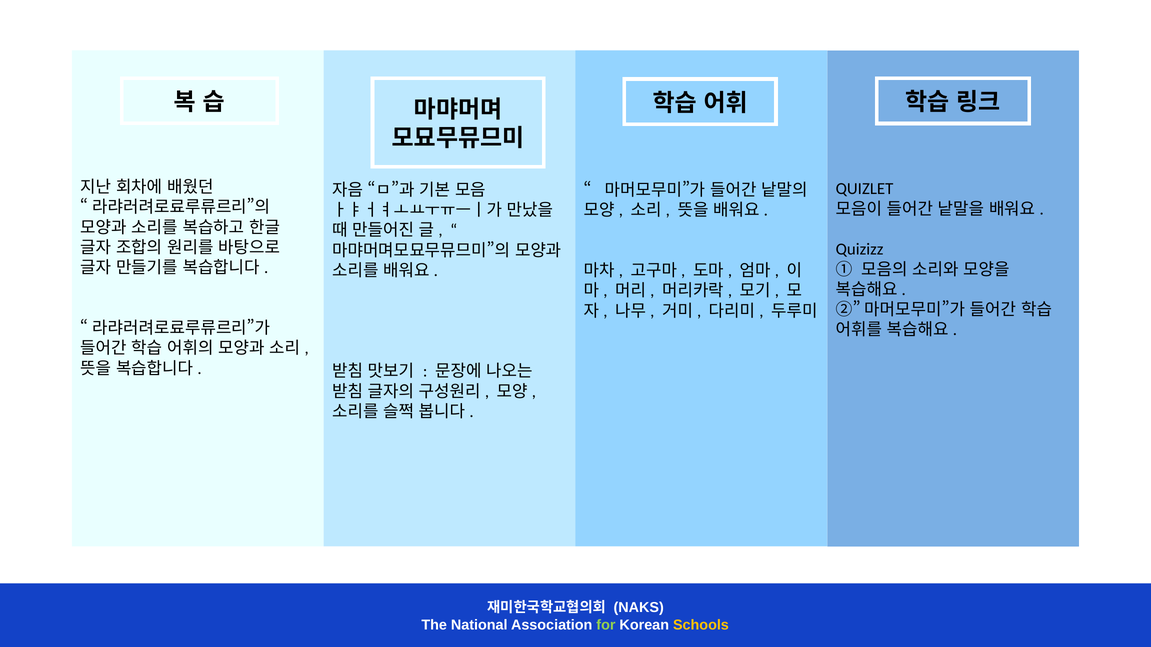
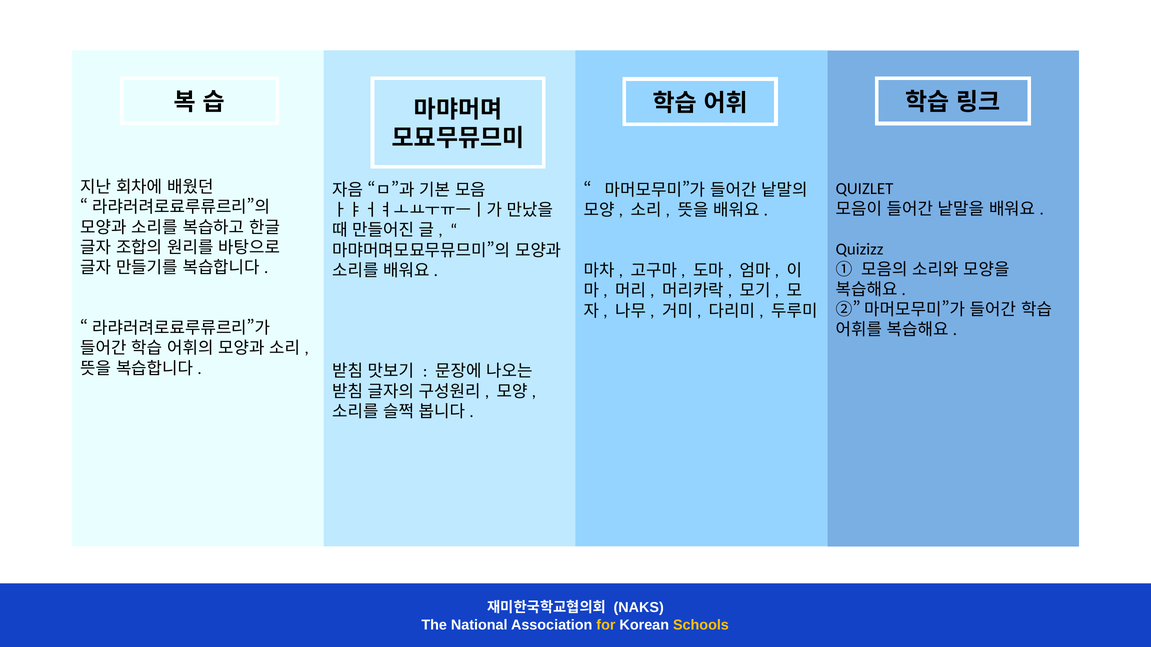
for colour: light green -> yellow (606, 625)
